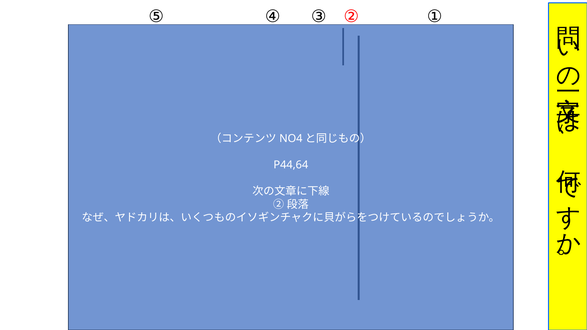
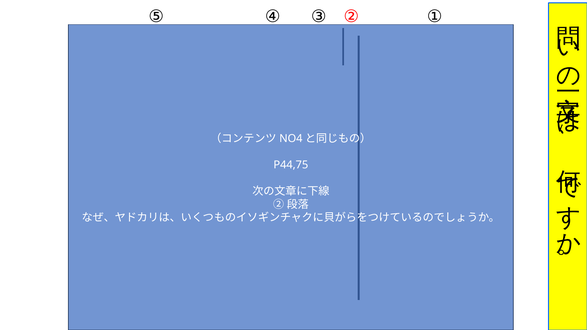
P44,64: P44,64 -> P44,75 (291, 165)
